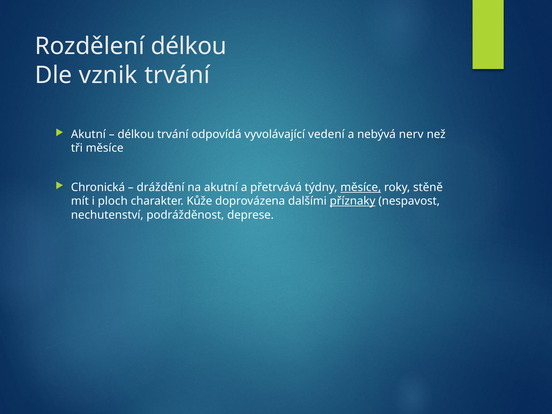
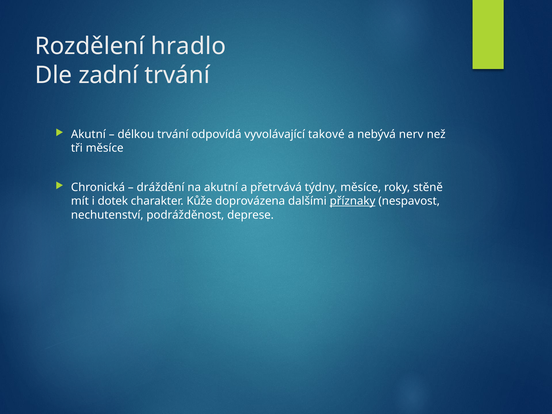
Rozdělení délkou: délkou -> hradlo (189, 46)
vznik: vznik -> zadní (108, 75)
vedení: vedení -> takové (326, 134)
měsíce underline: present -> none (361, 187)
ploch: ploch -> dotek (113, 201)
